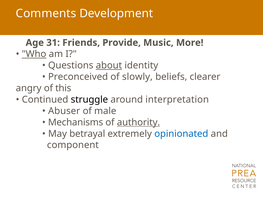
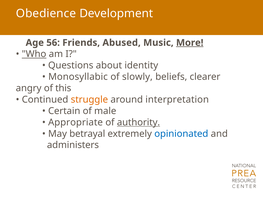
Comments: Comments -> Obedience (46, 13)
31: 31 -> 56 (53, 43)
Provide: Provide -> Abused (122, 43)
More underline: none -> present (190, 43)
about underline: present -> none (109, 66)
Preconceived: Preconceived -> Monosyllabic (78, 77)
struggle colour: black -> orange (89, 100)
Abuser: Abuser -> Certain (64, 111)
Mechanisms: Mechanisms -> Appropriate (76, 122)
component: component -> administers (73, 145)
